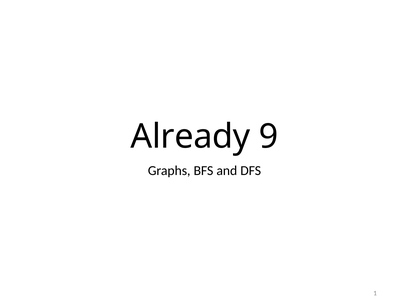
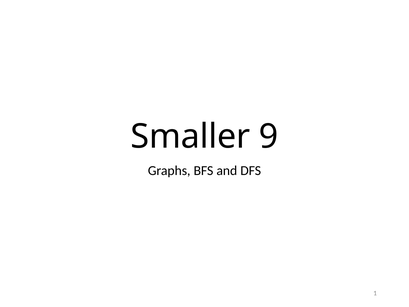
Already: Already -> Smaller (190, 136)
